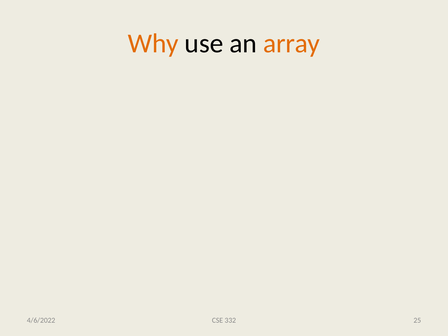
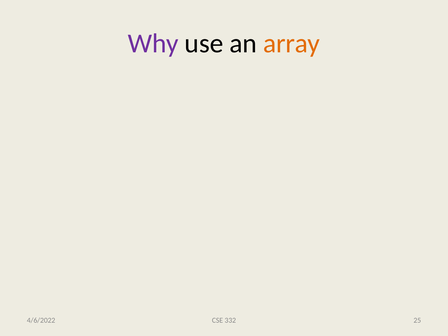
Why colour: orange -> purple (153, 43)
